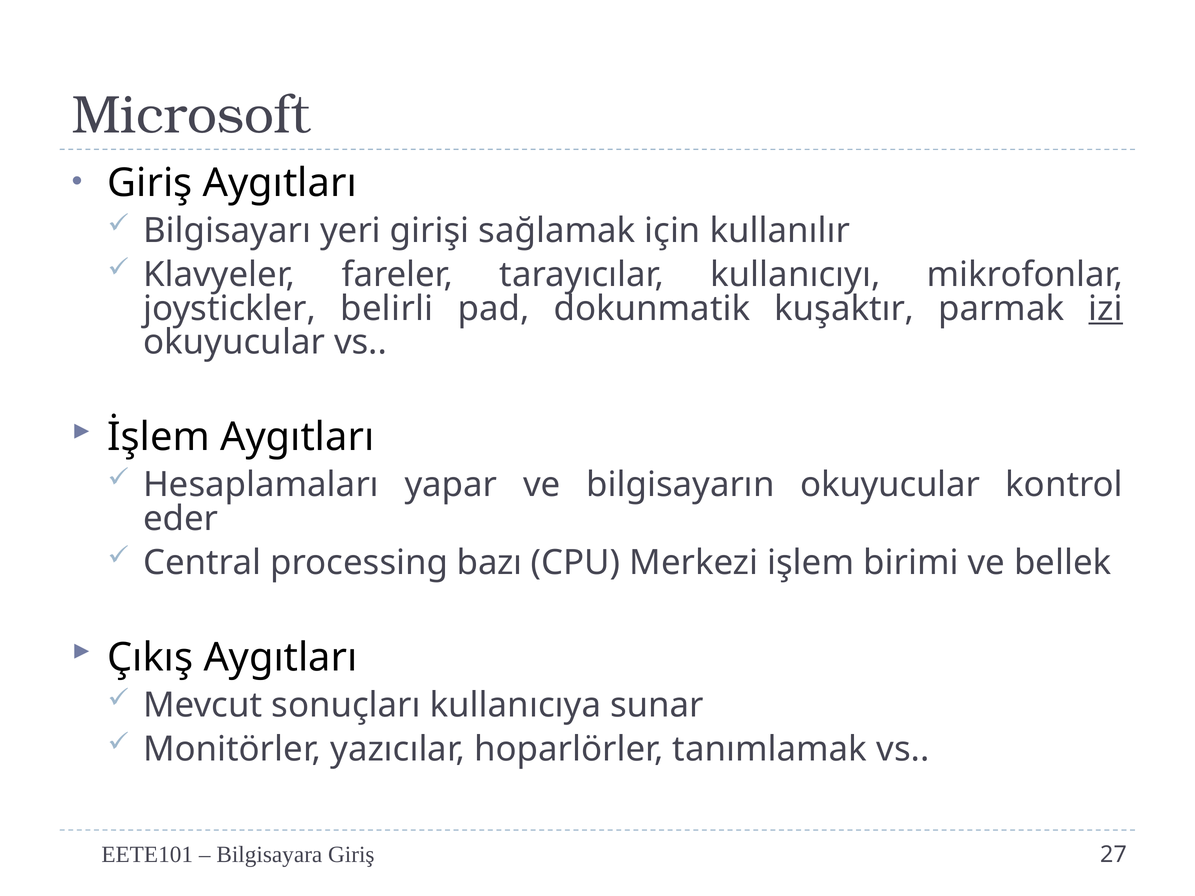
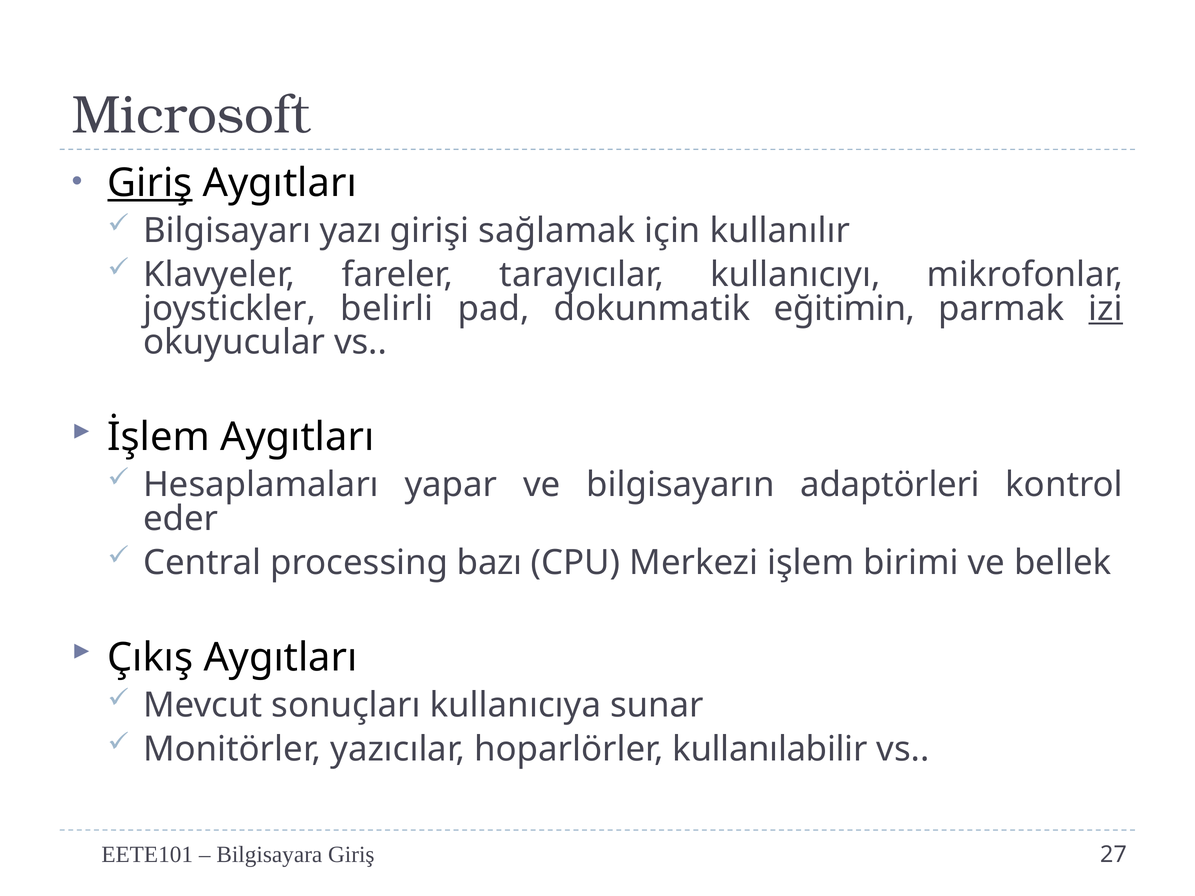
Giriş underline: none -> present (150, 183)
yeri: yeri -> yazı (351, 231)
kuşaktır: kuşaktır -> eğitimin (844, 309)
bilgisayarın okuyucular: okuyucular -> adaptörleri (890, 485)
tanımlamak: tanımlamak -> kullanılabilir (770, 749)
